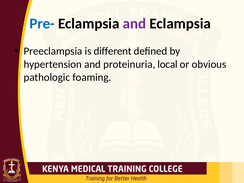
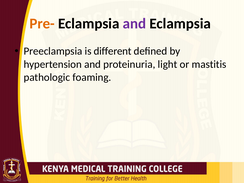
Pre- colour: blue -> orange (42, 24)
local: local -> light (168, 64)
obvious: obvious -> mastitis (209, 64)
